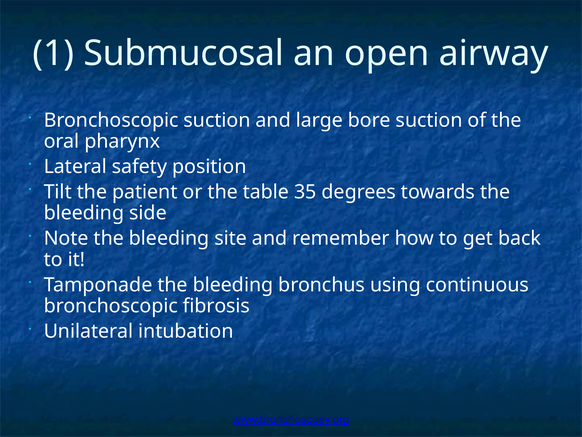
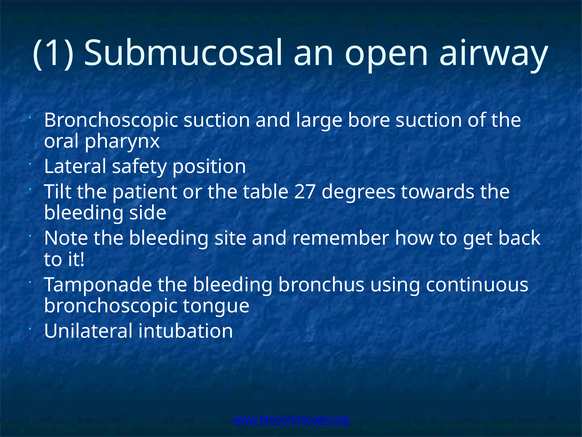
35: 35 -> 27 (305, 192)
fibrosis: fibrosis -> tongue (216, 306)
